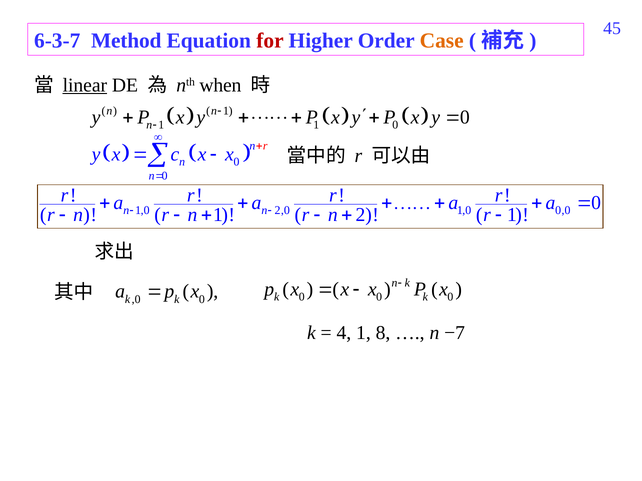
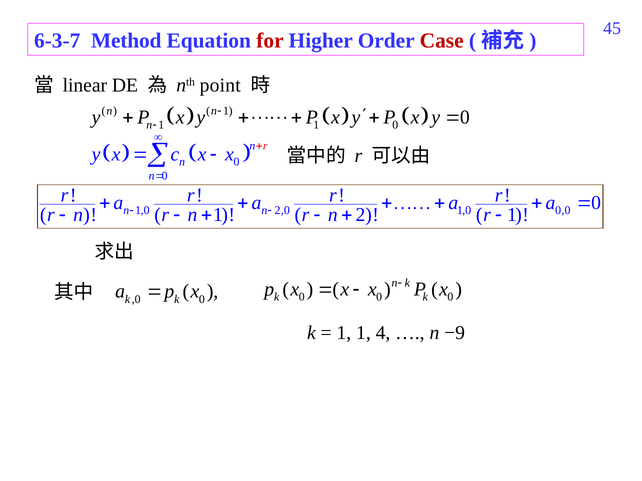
Case colour: orange -> red (442, 41)
linear underline: present -> none (85, 85)
when: when -> point (220, 85)
4: 4 -> 1 (344, 333)
8: 8 -> 4 (383, 333)
−7: −7 -> −9 (455, 333)
